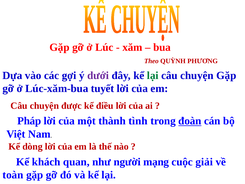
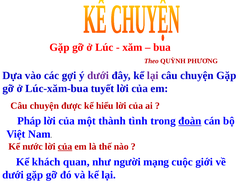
lại colour: green -> purple (153, 75)
điều: điều -> hiểu (105, 106)
dòng: dòng -> nước (33, 146)
của underline: none -> present (65, 146)
giải: giải -> giới (204, 162)
toàn: toàn -> dưới (13, 175)
